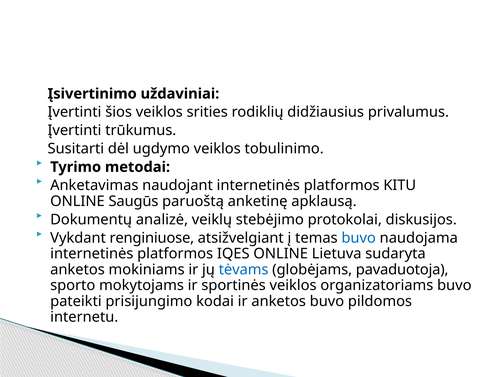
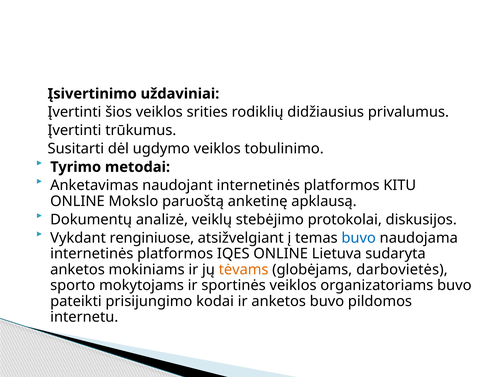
Saugūs: Saugūs -> Mokslo (133, 201)
tėvams colour: blue -> orange (244, 270)
pavaduotoja: pavaduotoja -> darbovietės (402, 270)
